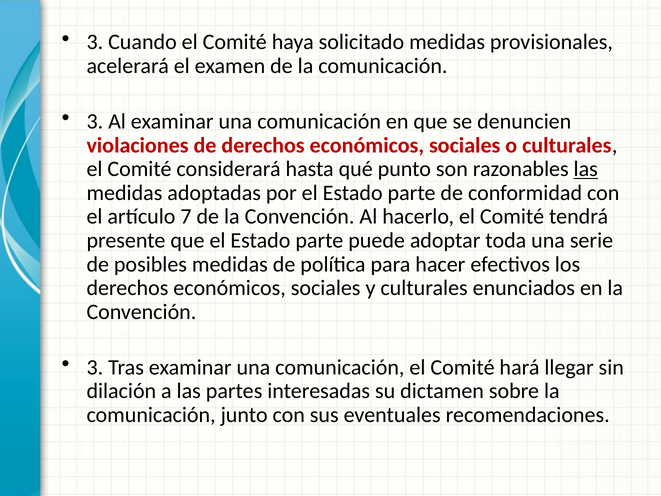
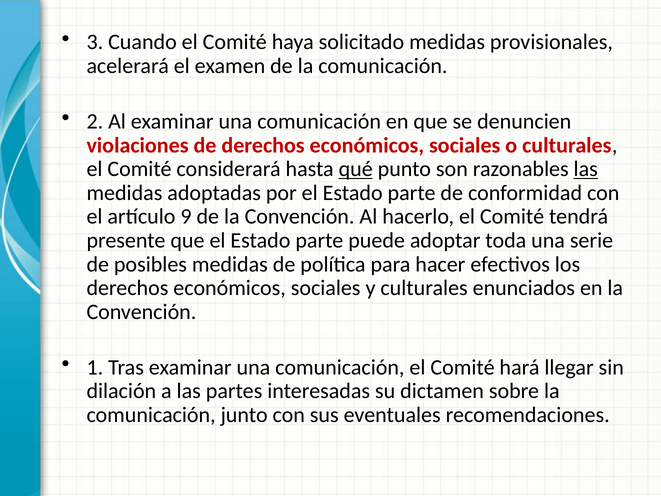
3: 3 -> 2 (95, 121)
qué underline: none -> present (356, 169)
7: 7 -> 9 (186, 217)
3: 3 -> 1 (95, 367)
